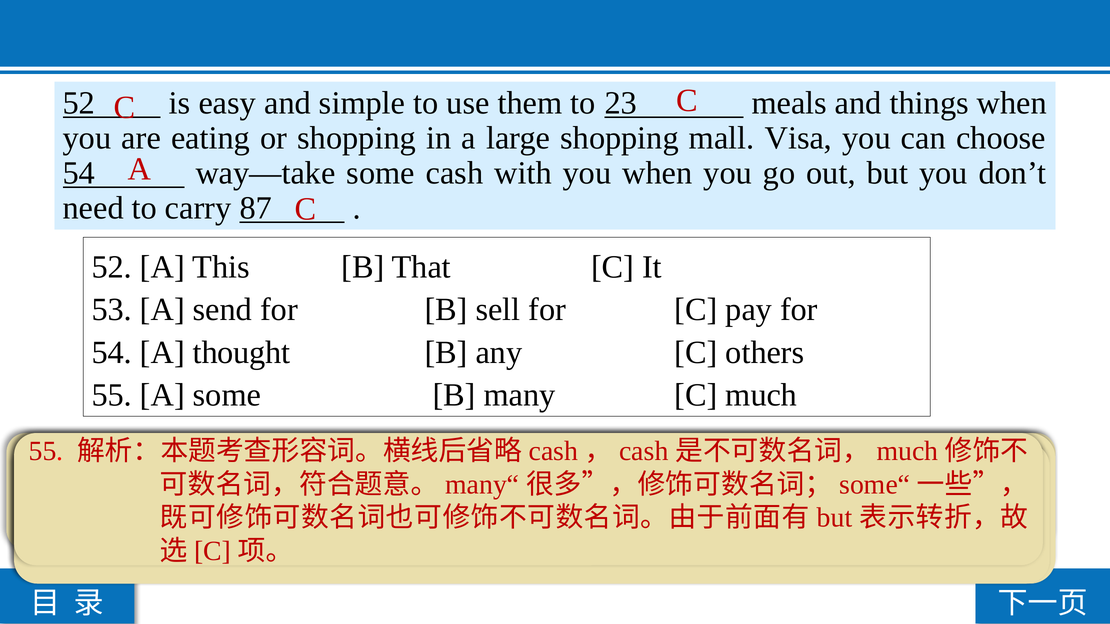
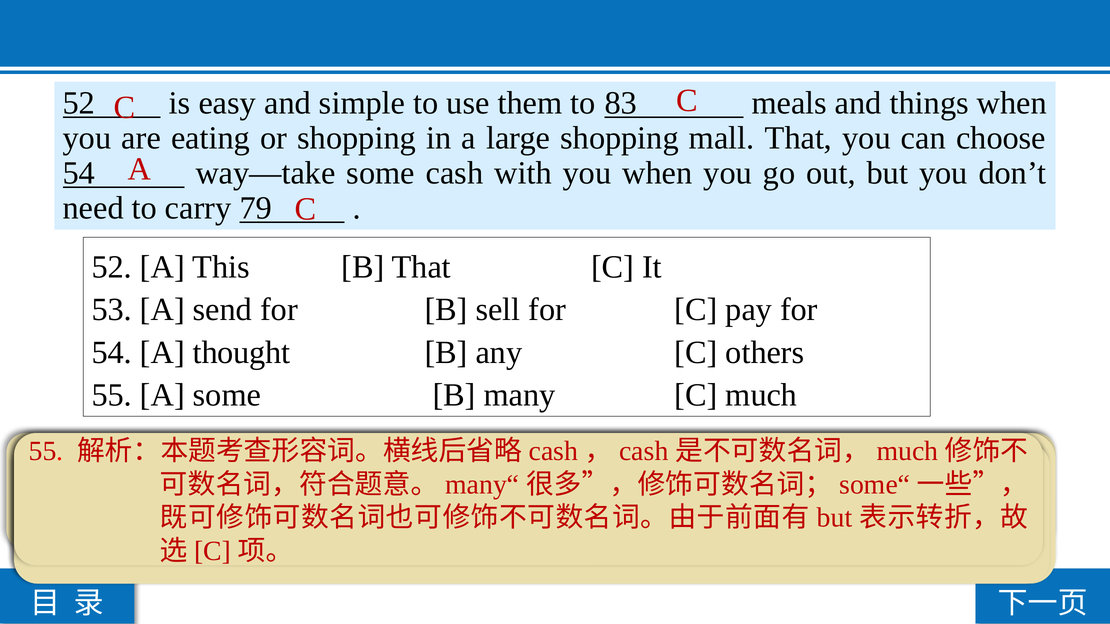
23: 23 -> 83 (621, 103)
mall Visa: Visa -> That (798, 138)
87: 87 -> 79 (256, 208)
